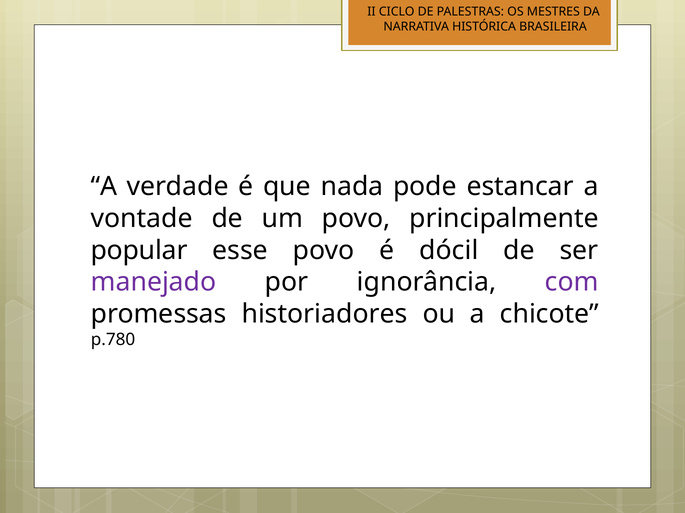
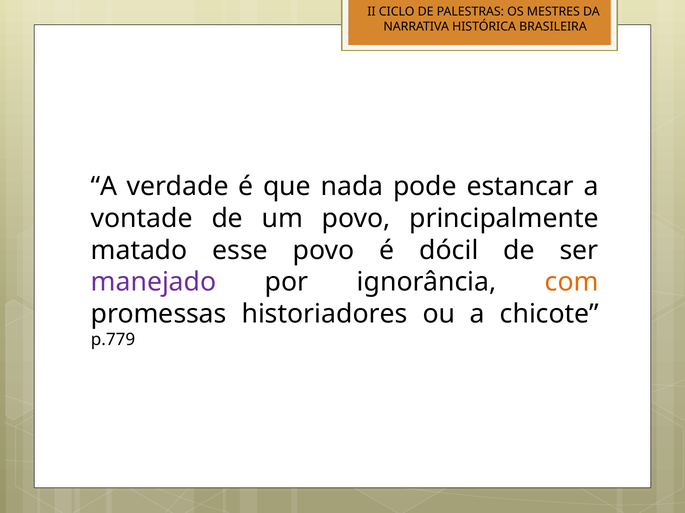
popular: popular -> matado (139, 251)
com colour: purple -> orange (572, 283)
p.780: p.780 -> p.779 (113, 340)
